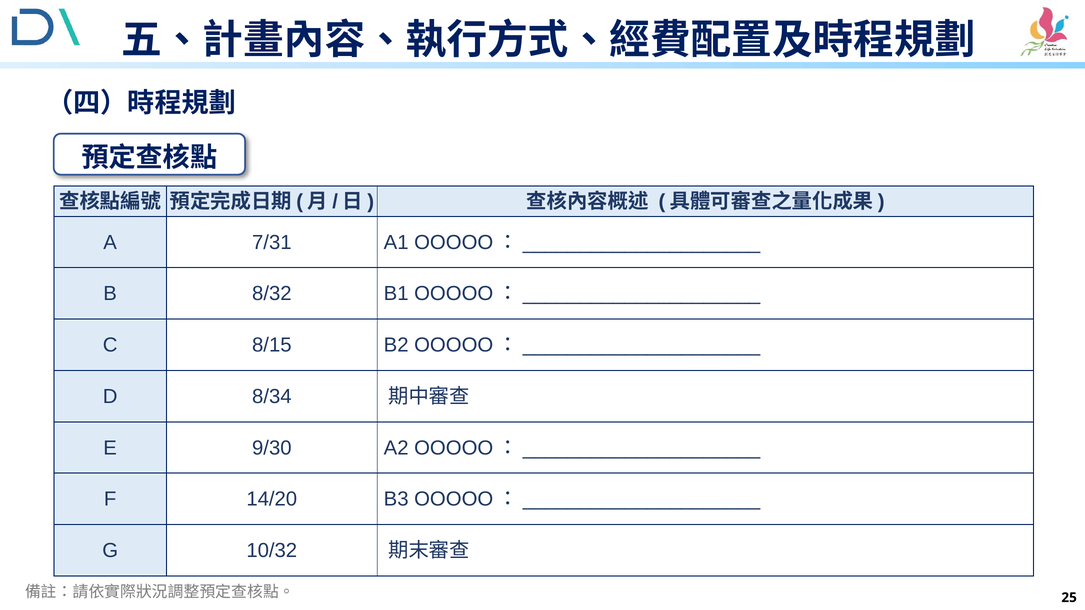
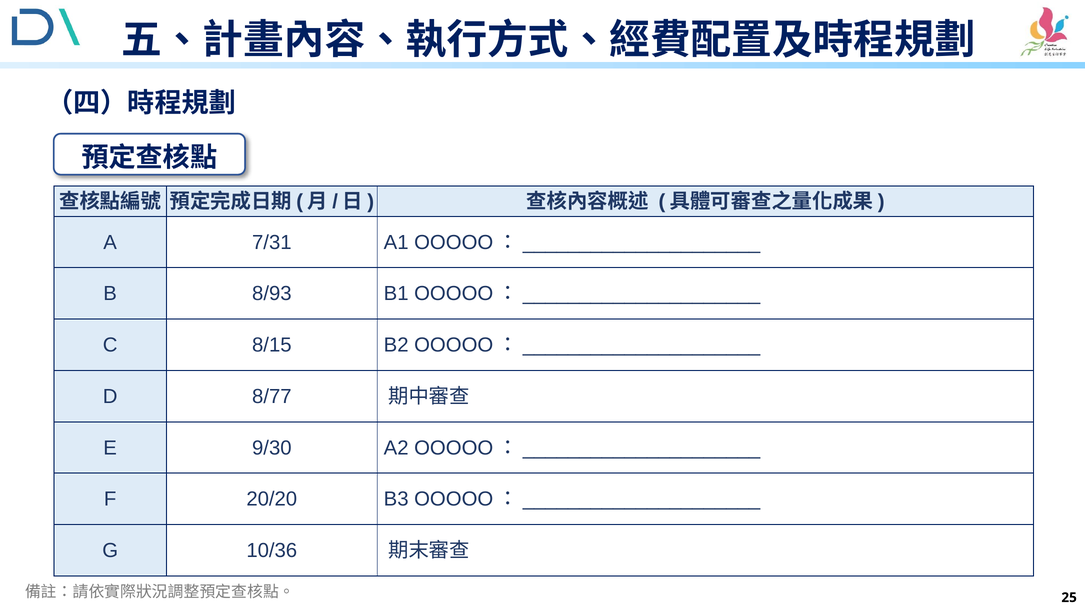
8/32: 8/32 -> 8/93 (272, 294)
8/34: 8/34 -> 8/77 (272, 397)
14/20: 14/20 -> 20/20 (272, 499)
10/32: 10/32 -> 10/36 (272, 551)
